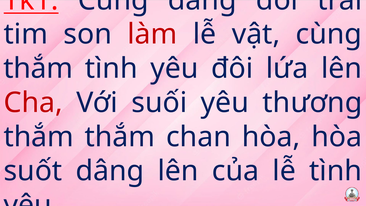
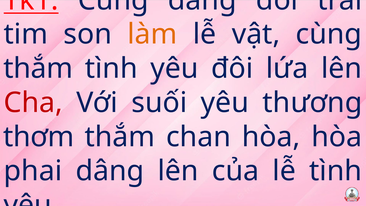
làm colour: red -> orange (152, 34)
thắm: thắm -> thơm (39, 137)
suốt: suốt -> phai (33, 171)
